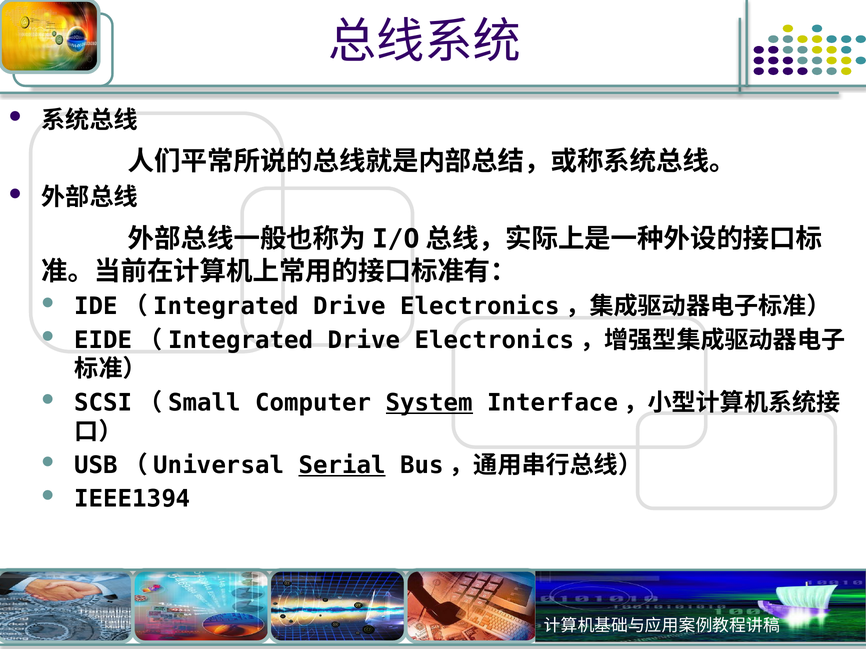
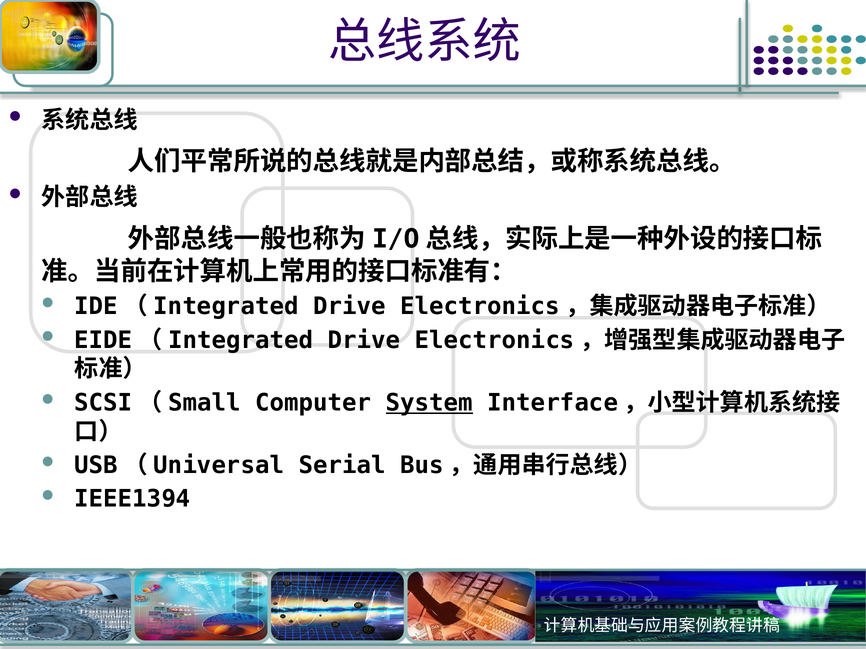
Serial underline: present -> none (342, 466)
